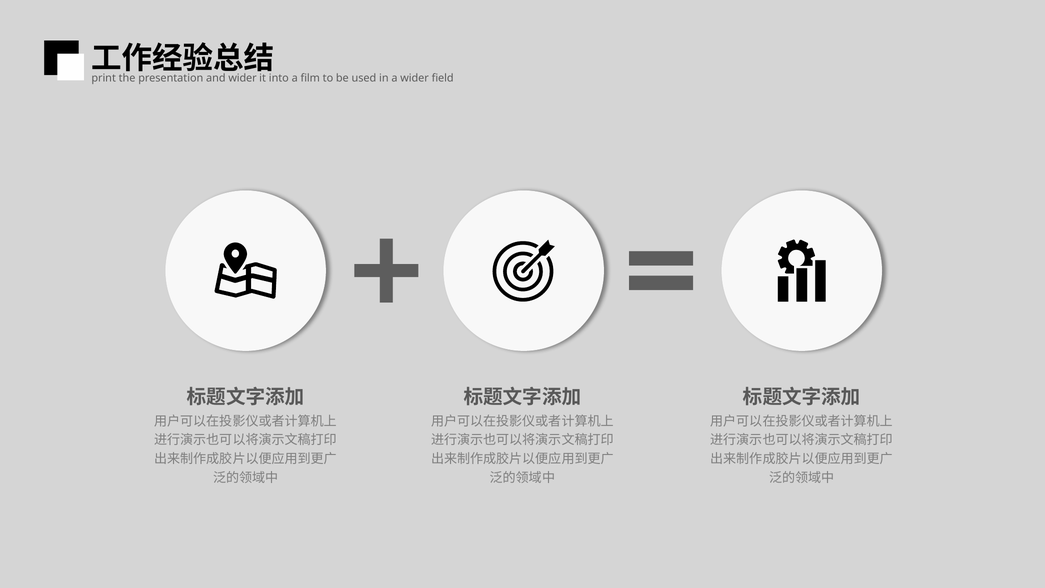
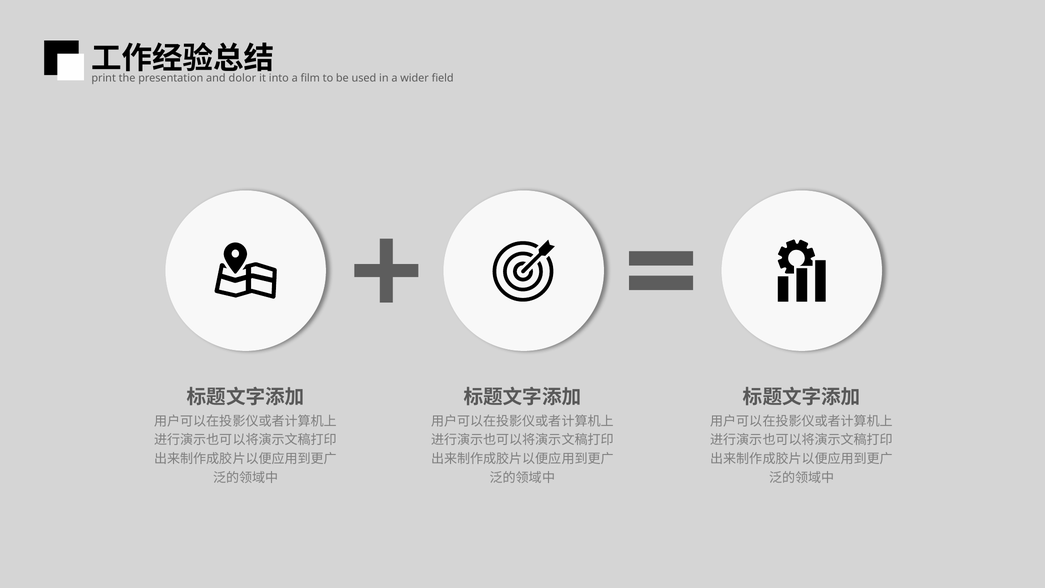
and wider: wider -> dolor (242, 78)
